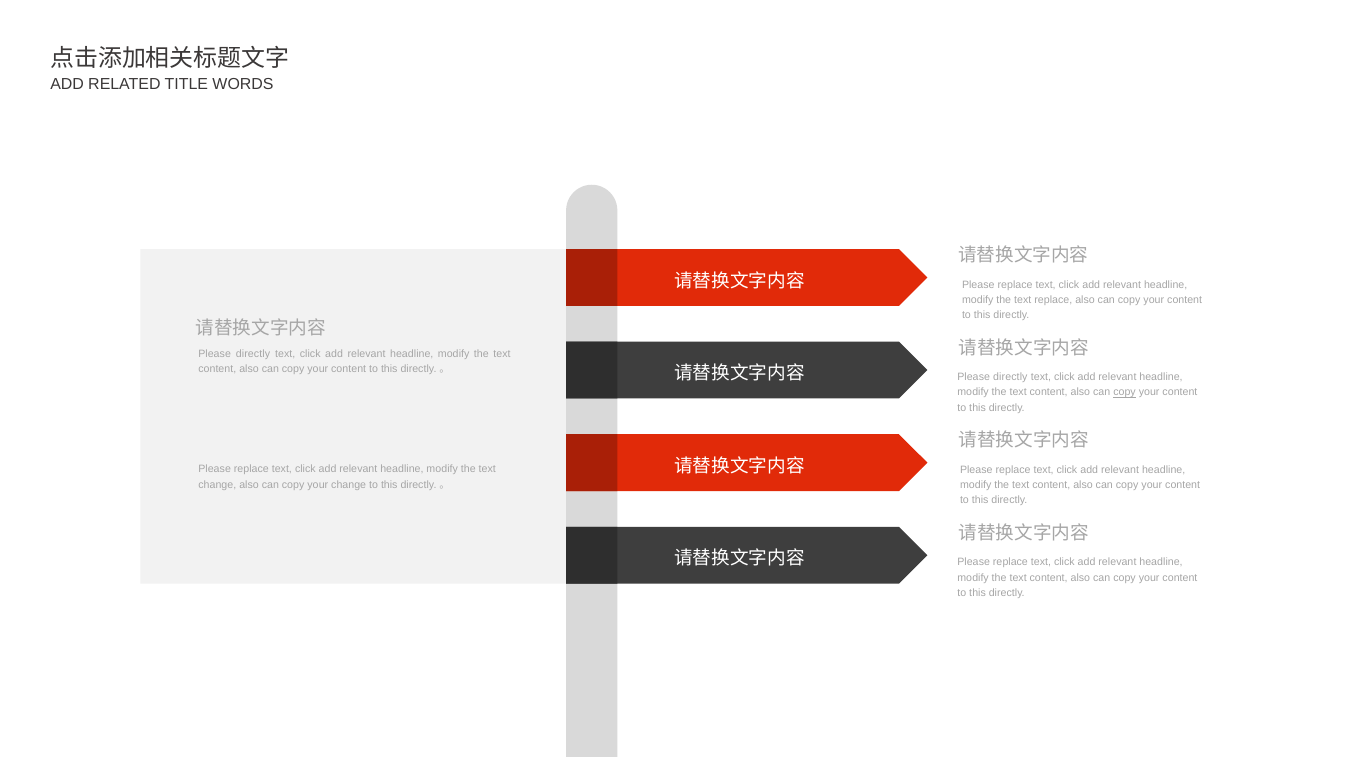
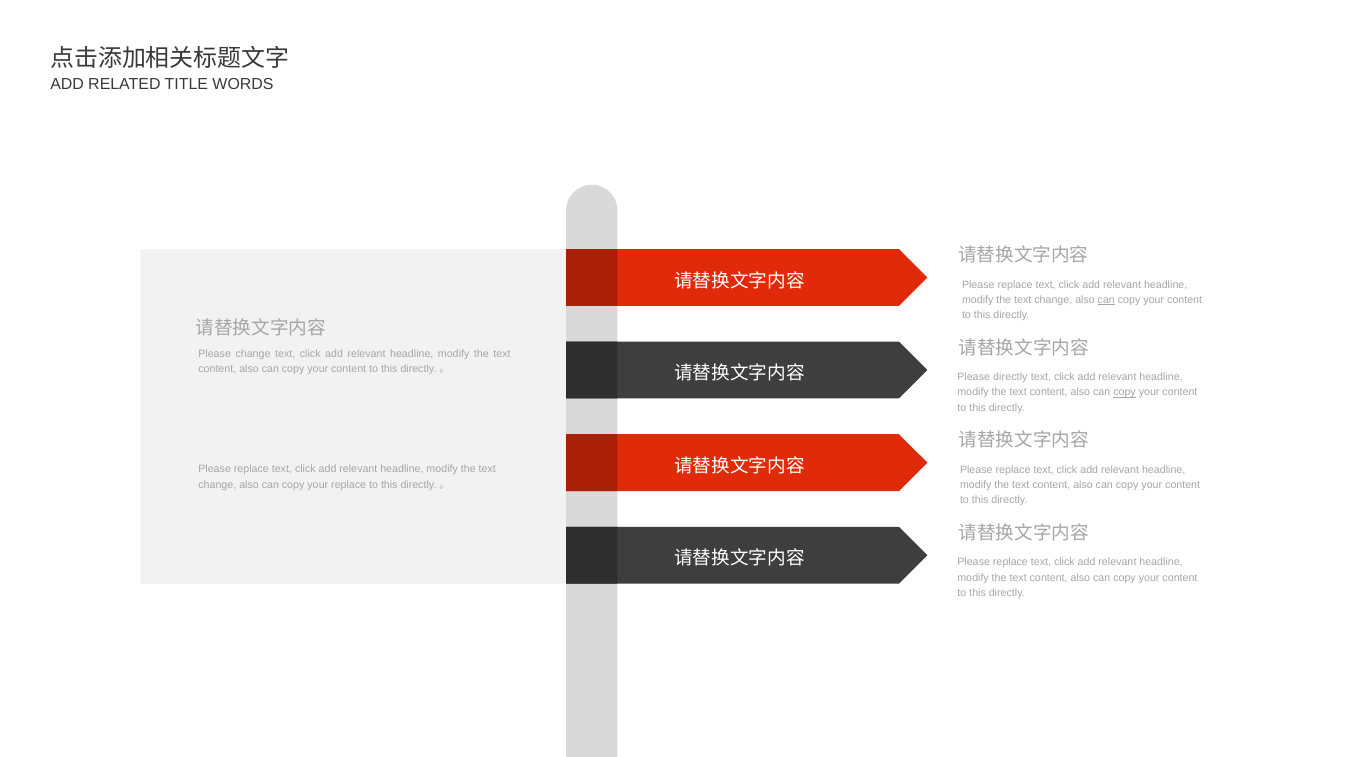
replace: replace -> change (1053, 300)
can underline: none -> present (1106, 300)
directly: directly -> change (253, 354)
your change: change -> replace (349, 485)
